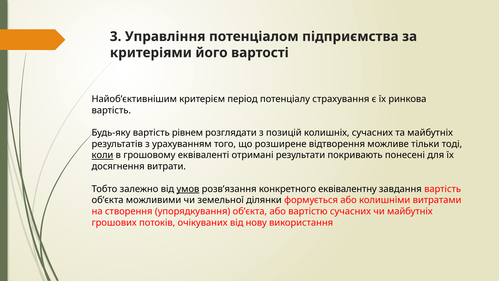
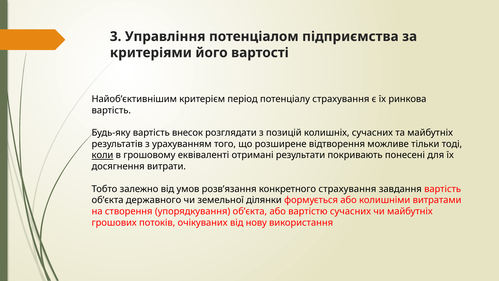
рівнем: рівнем -> внесок (187, 133)
умов underline: present -> none (188, 189)
конкретного еквівалентну: еквівалентну -> страхування (347, 189)
можливими: можливими -> державного (154, 200)
